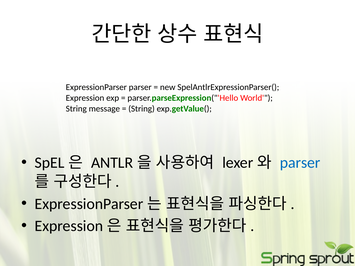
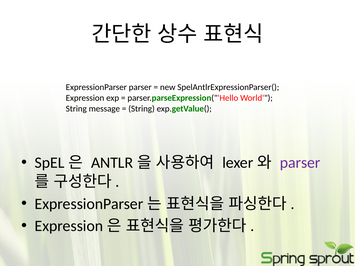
parser colour: blue -> purple (300, 163)
